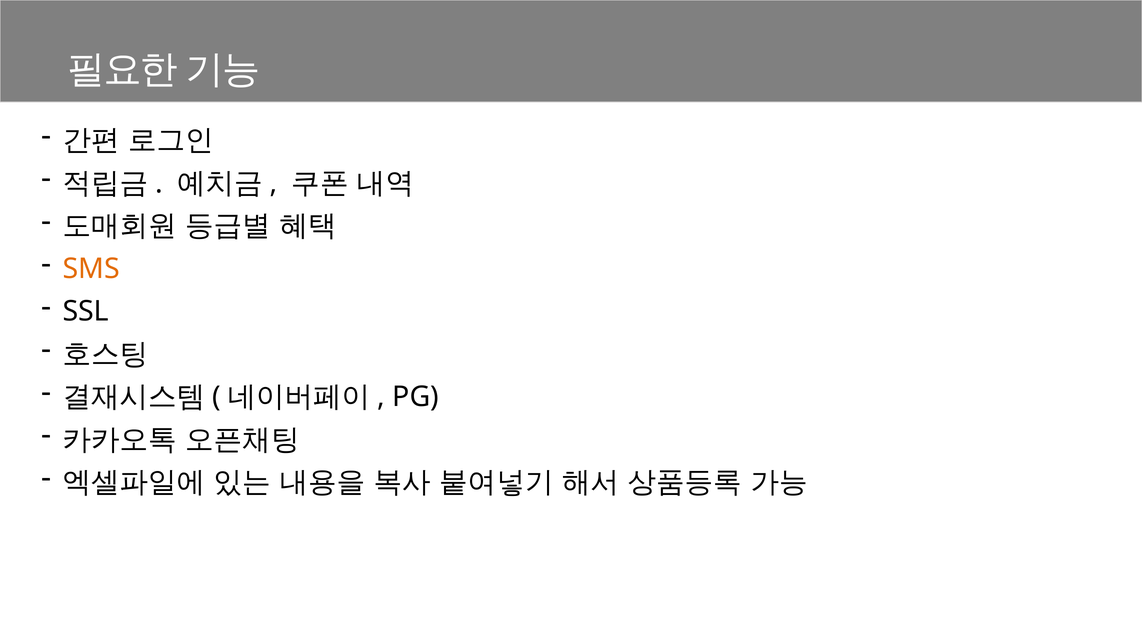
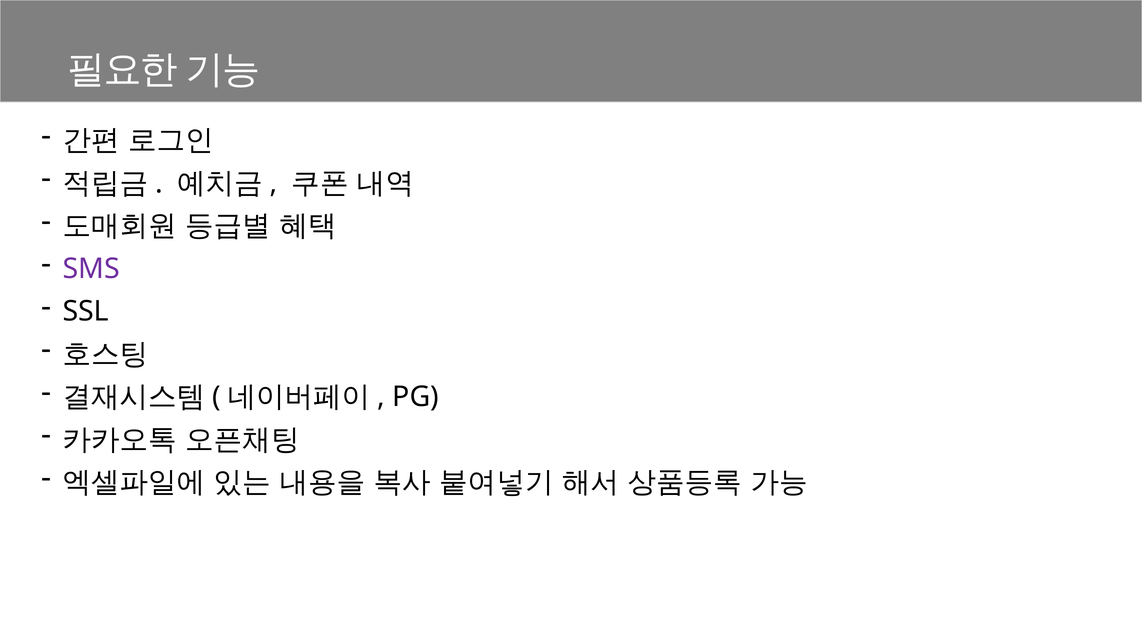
SMS colour: orange -> purple (91, 268)
